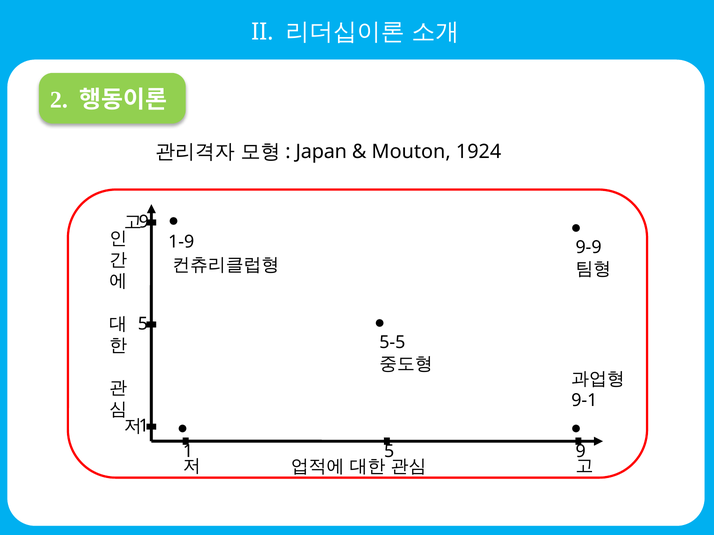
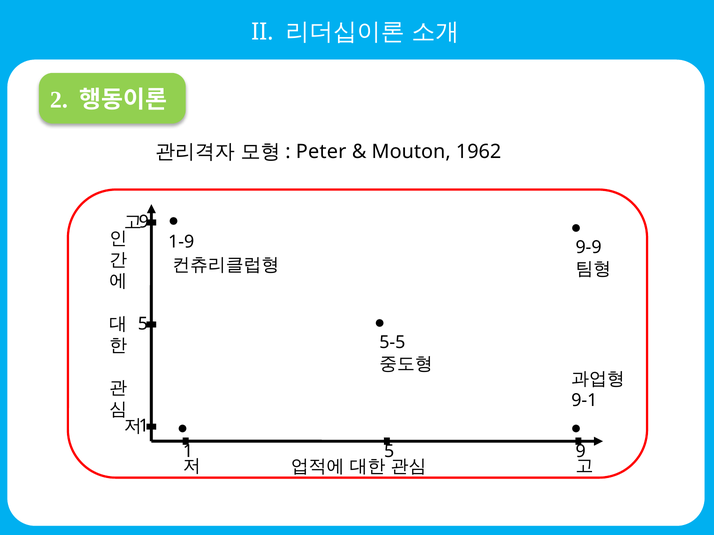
Japan: Japan -> Peter (321, 152)
1924: 1924 -> 1962 (479, 152)
